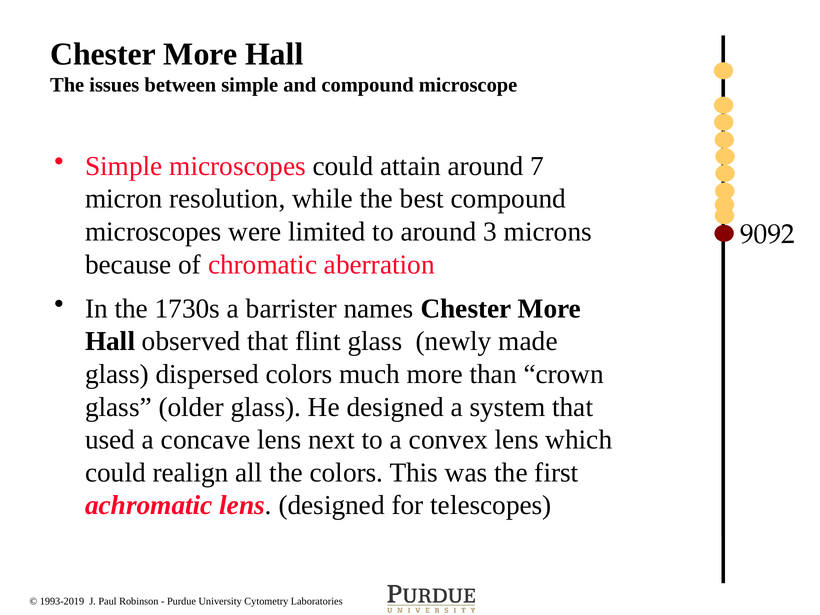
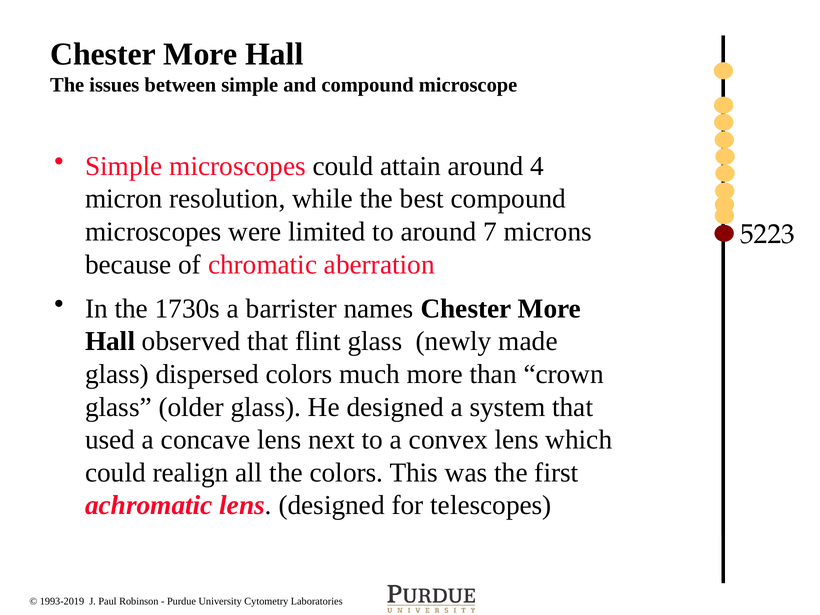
7: 7 -> 4 (537, 166)
3: 3 -> 7 (490, 232)
9092: 9092 -> 5223 (768, 234)
